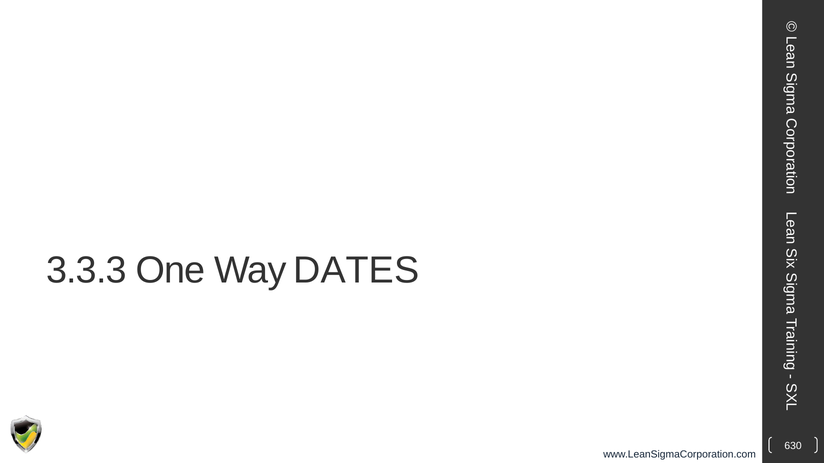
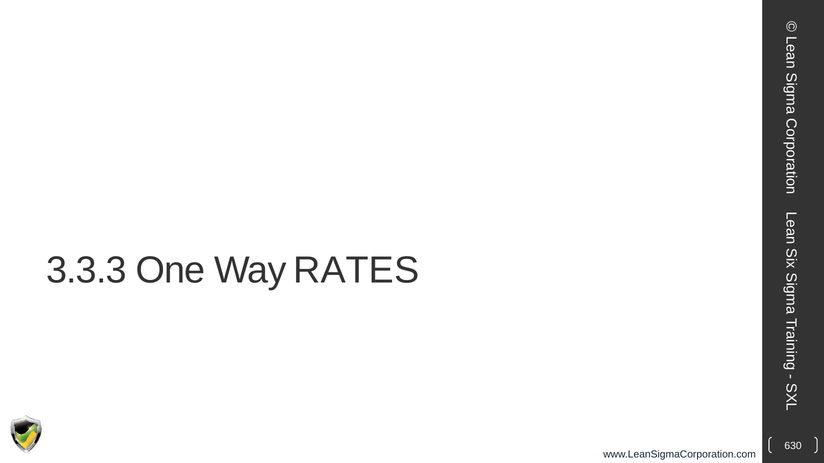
DATES: DATES -> RATES (356, 271)
